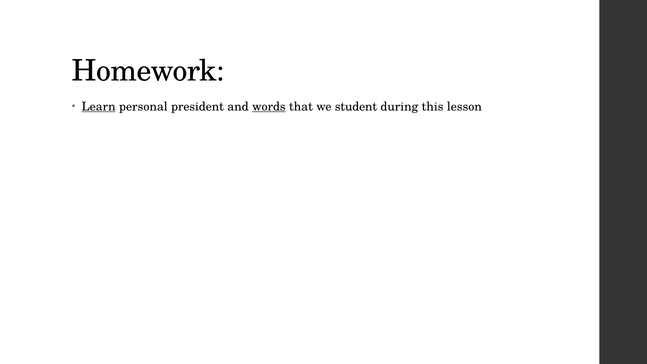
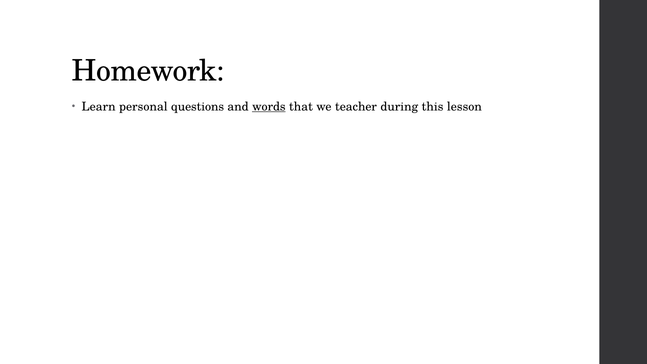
Learn underline: present -> none (99, 107)
president: president -> questions (198, 107)
student: student -> teacher (356, 107)
